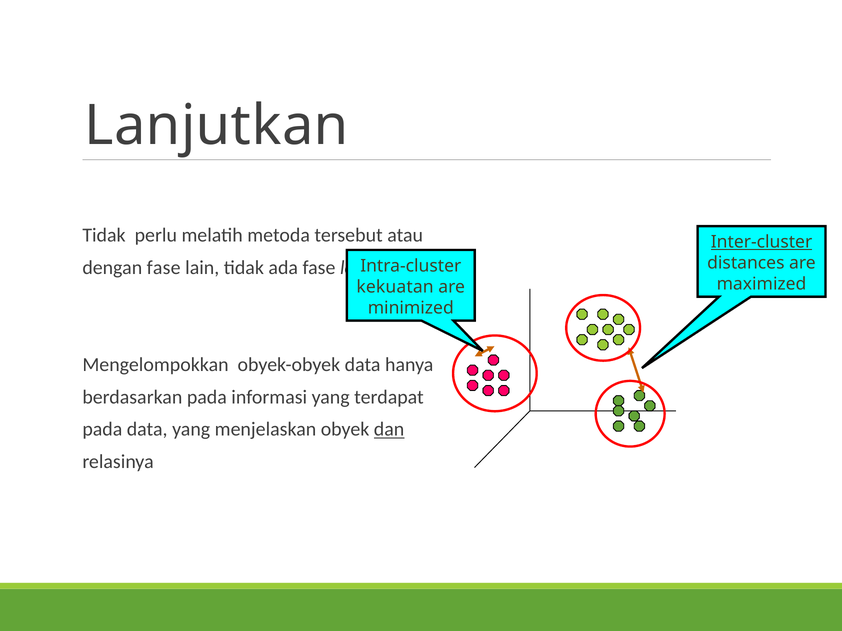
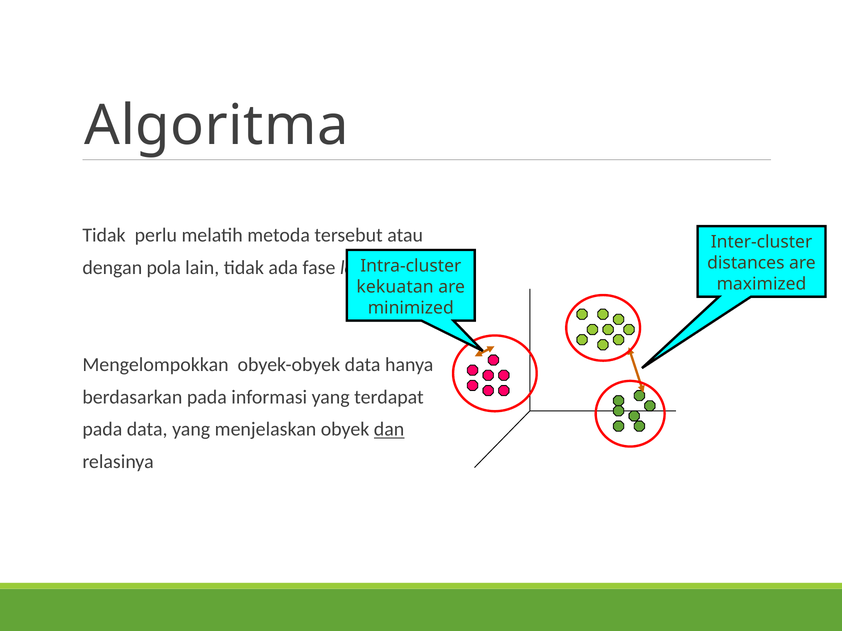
Lanjutkan: Lanjutkan -> Algoritma (216, 126)
Inter-cluster underline: present -> none (762, 242)
dengan fase: fase -> pola (164, 268)
